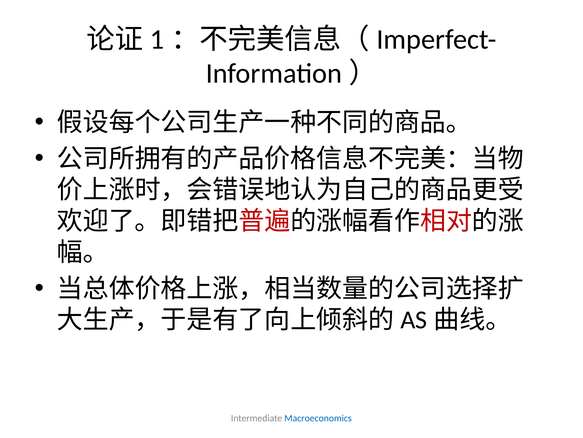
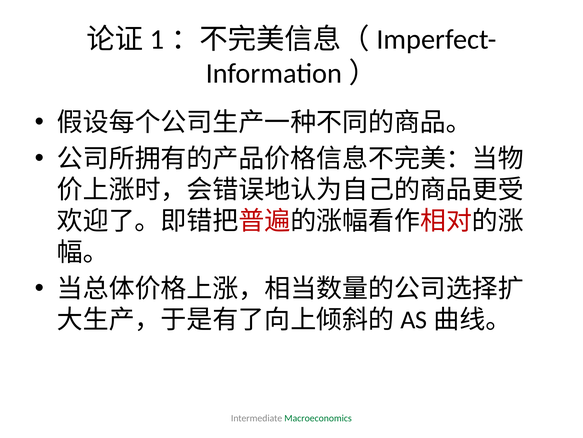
Macroeconomics colour: blue -> green (318, 417)
